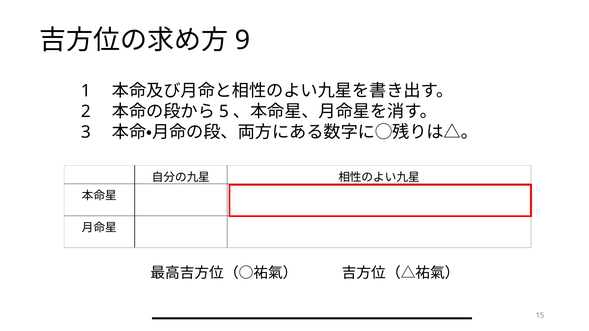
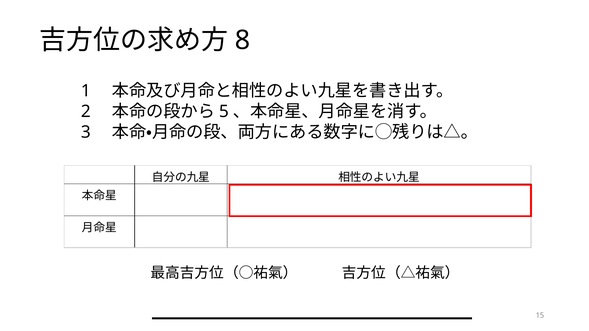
9: 9 -> 8 (242, 40)
